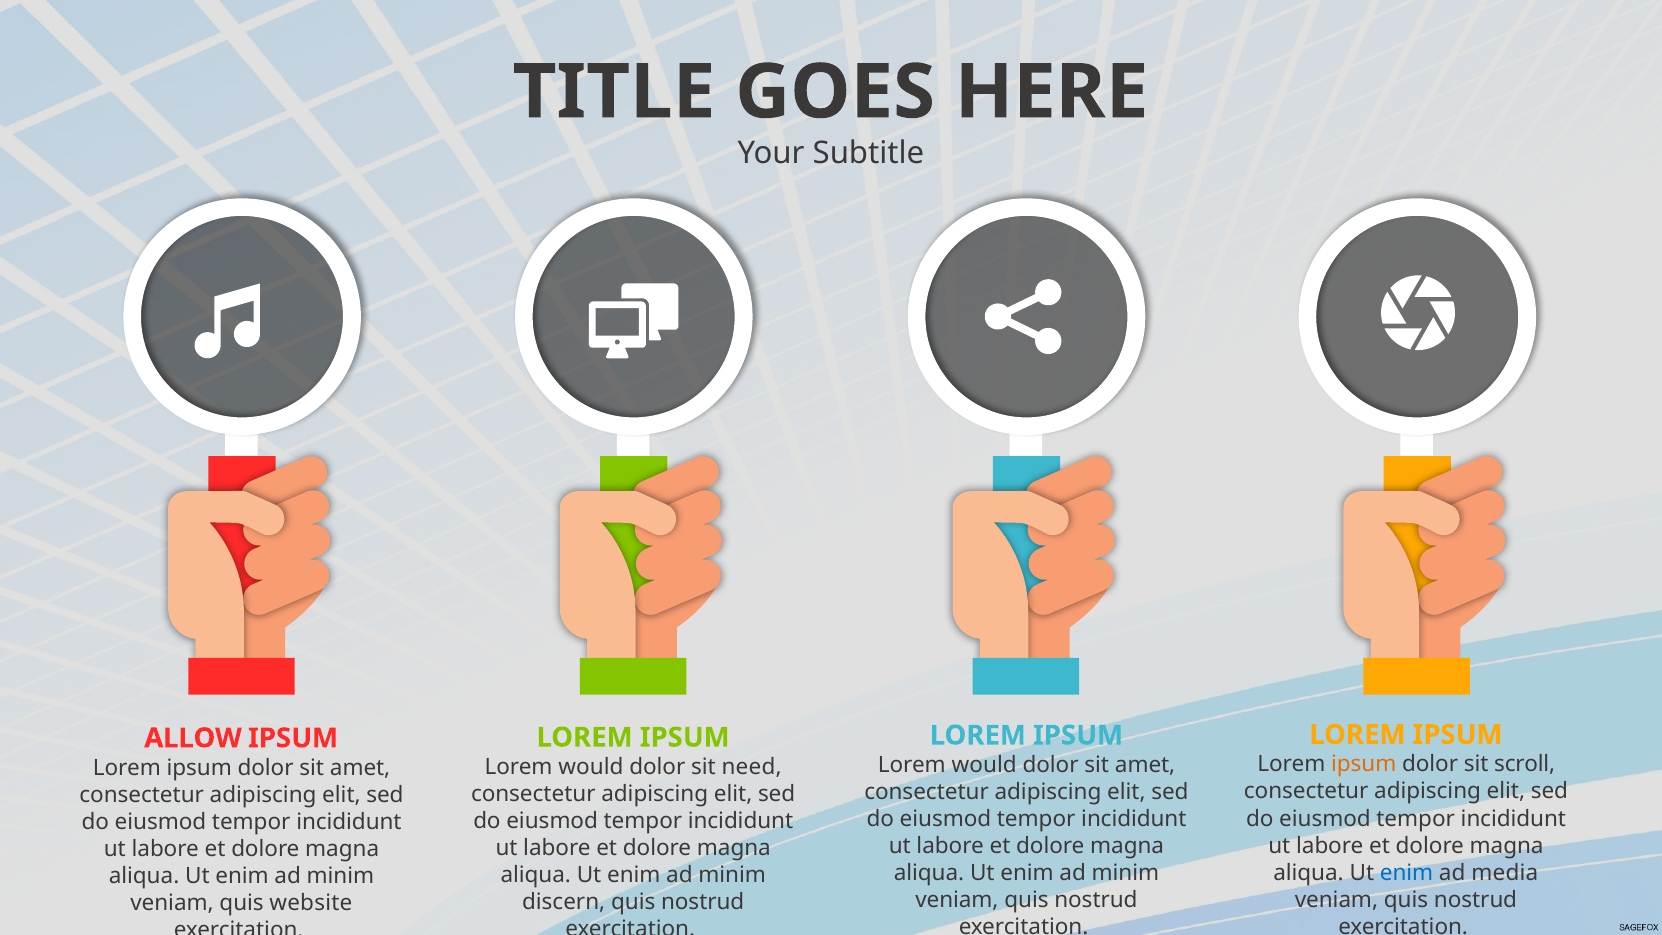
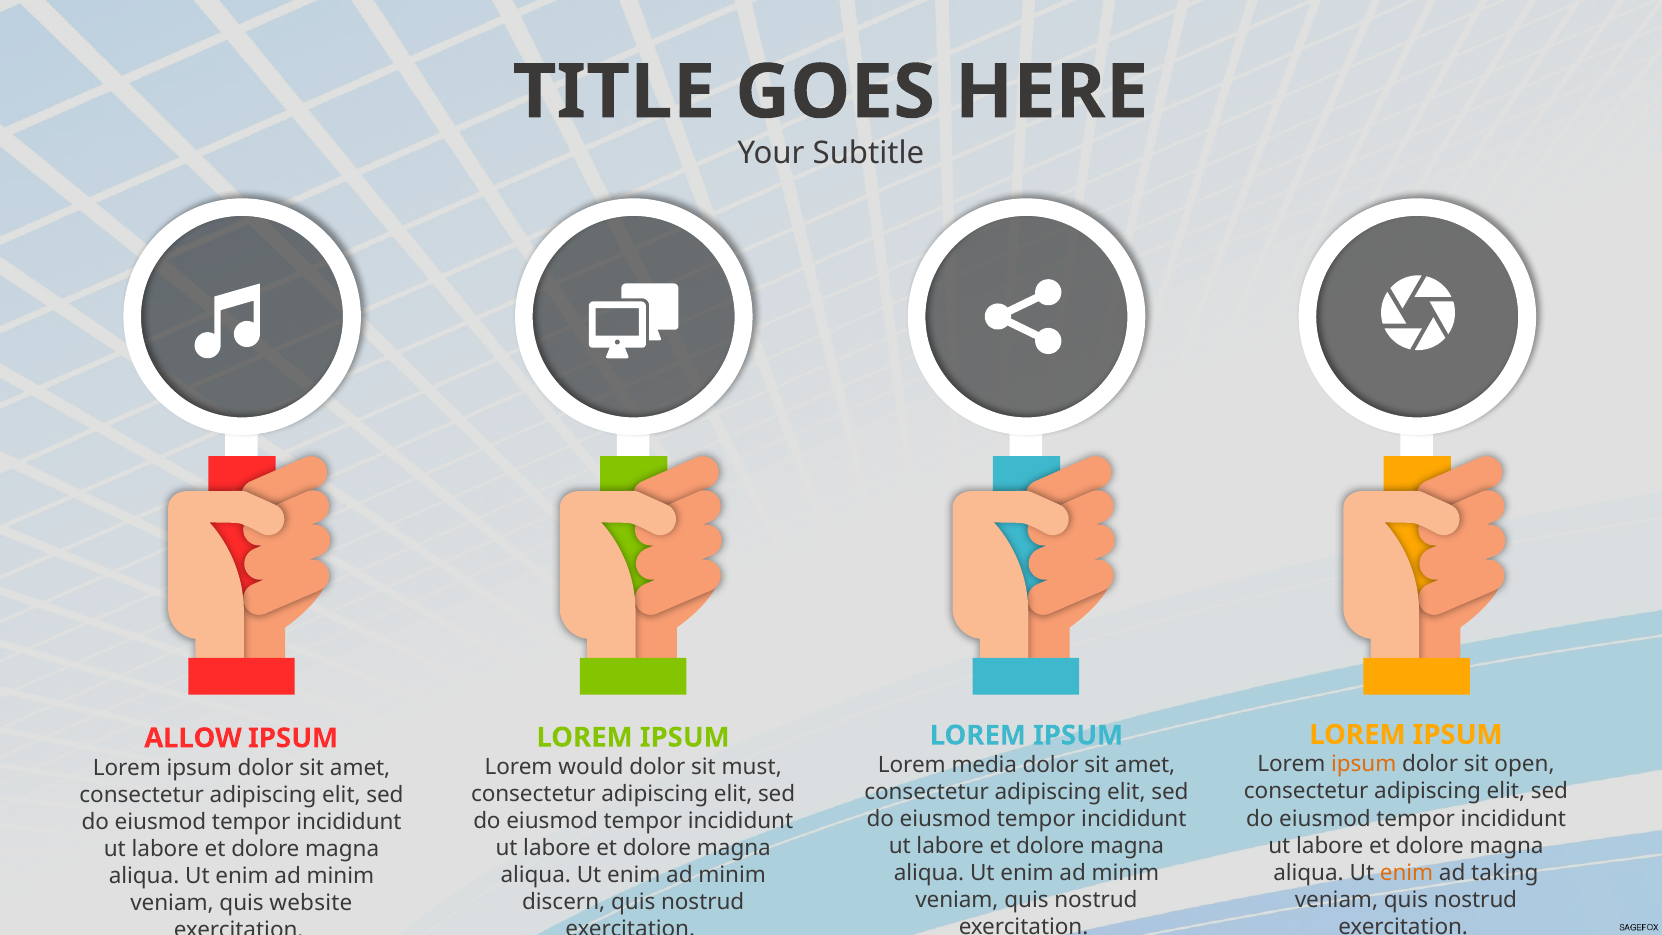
scroll: scroll -> open (1525, 764)
would: would -> media (984, 765)
need: need -> must (752, 767)
enim colour: blue -> orange (1407, 873)
media: media -> taking (1505, 873)
